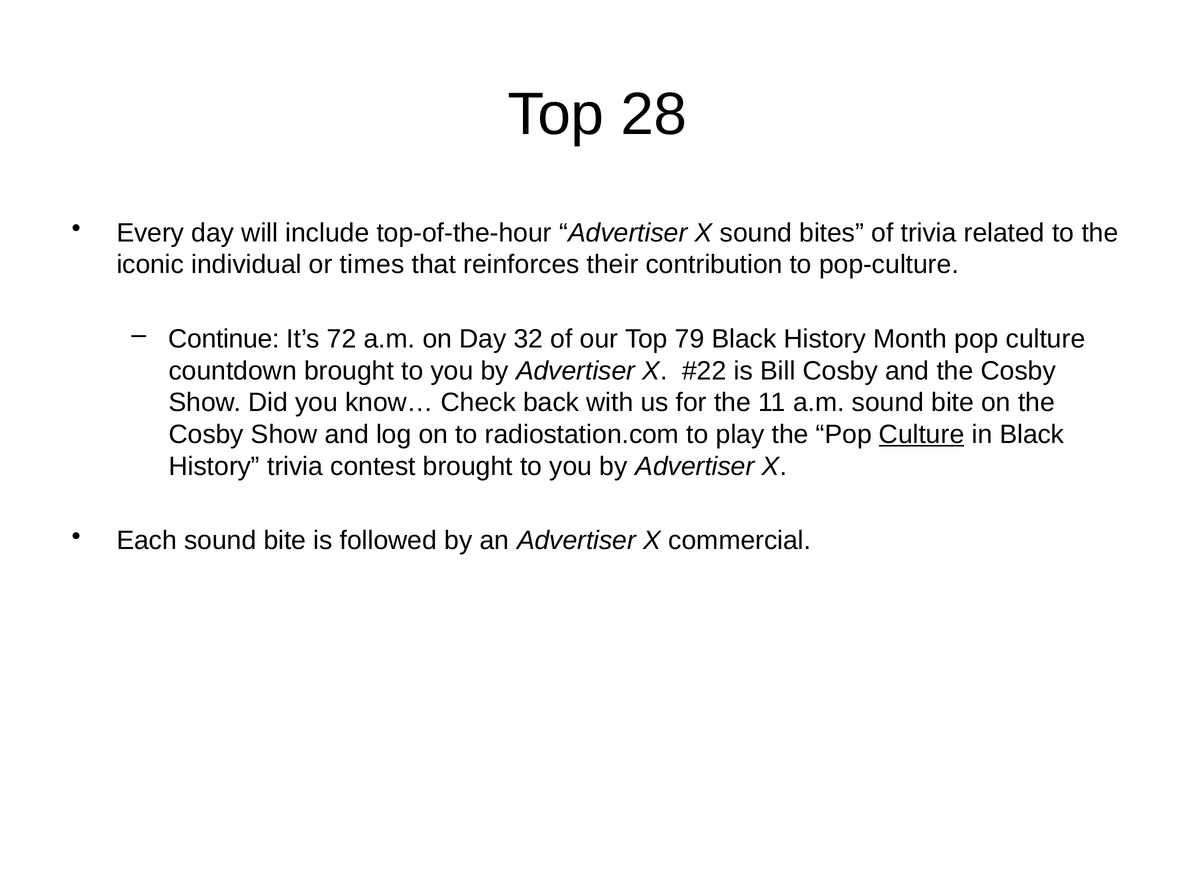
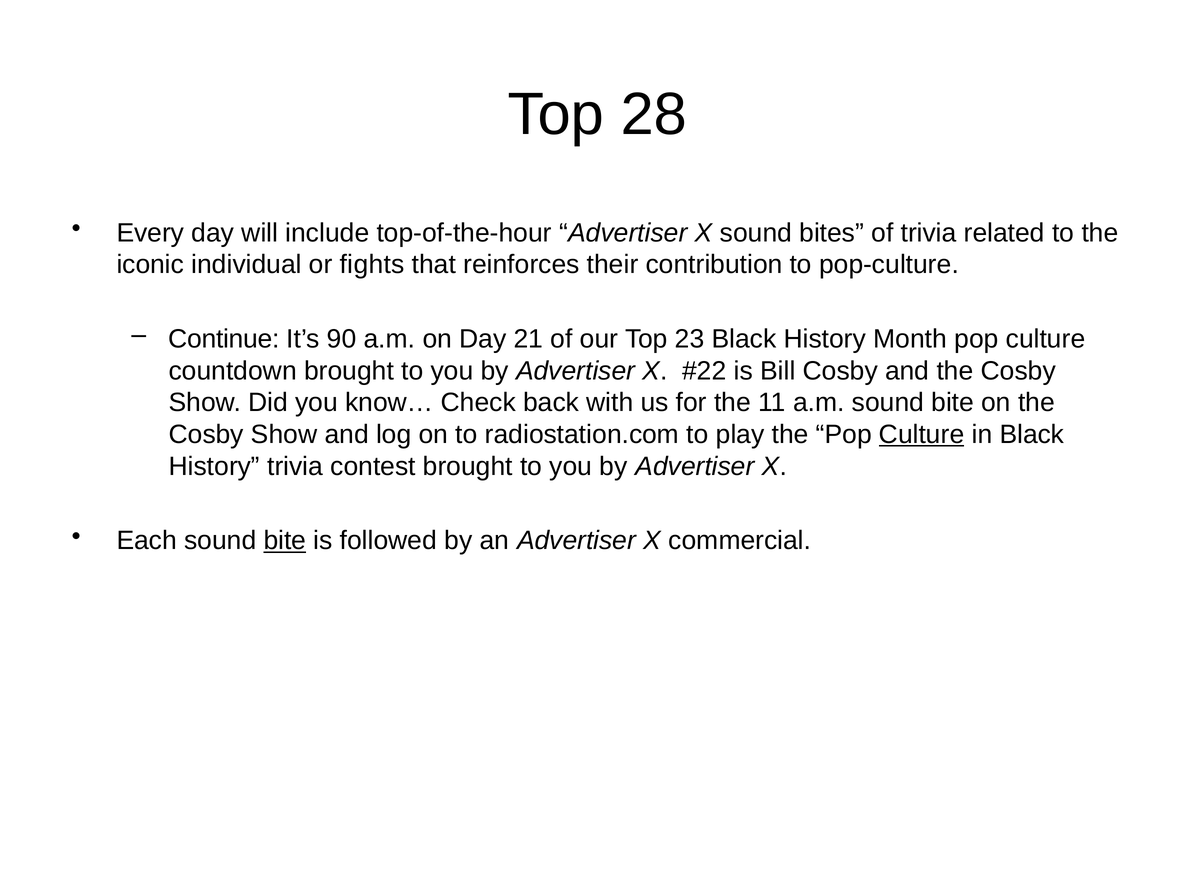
times: times -> fights (372, 265)
72: 72 -> 90 (342, 339)
32: 32 -> 21 (528, 339)
79: 79 -> 23 (690, 339)
bite underline: none -> present (285, 541)
